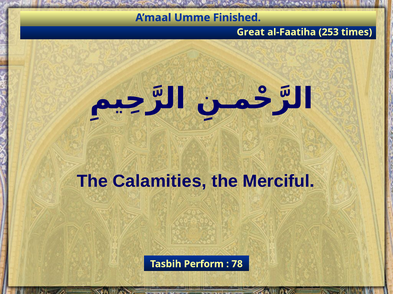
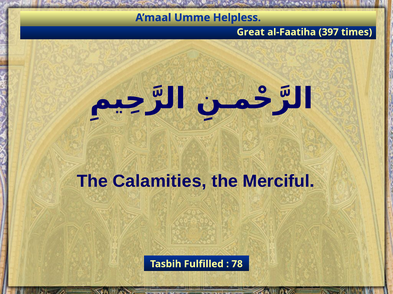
Finished: Finished -> Helpless (237, 18)
253: 253 -> 397 (329, 32)
Perform: Perform -> Fulfilled (204, 265)
